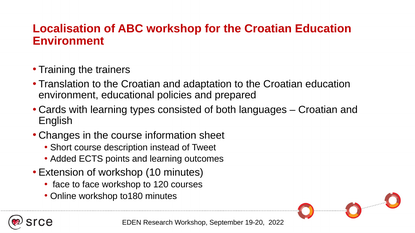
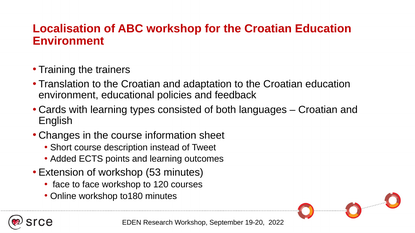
prepared: prepared -> feedback (236, 95)
10: 10 -> 53 (153, 173)
